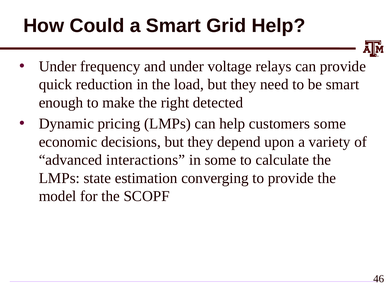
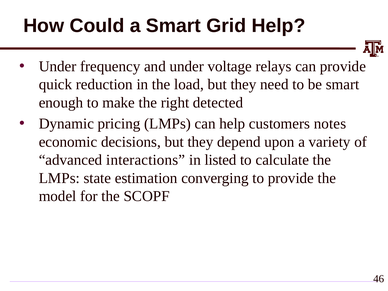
customers some: some -> notes (330, 124)
in some: some -> listed (221, 160)
